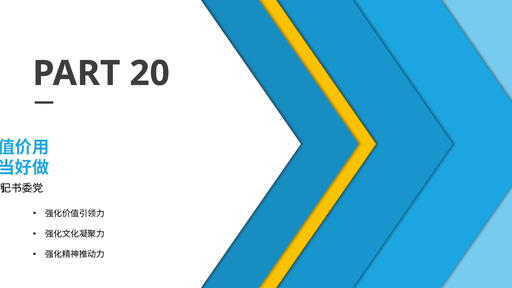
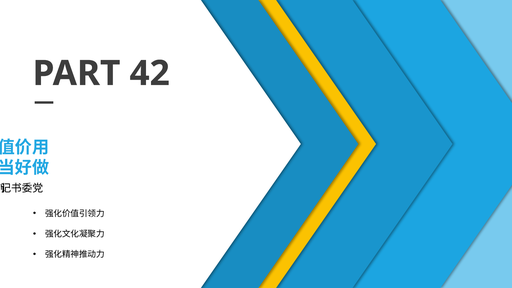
20: 20 -> 42 (150, 73)
